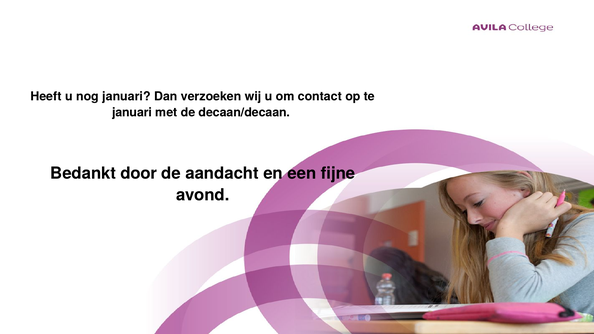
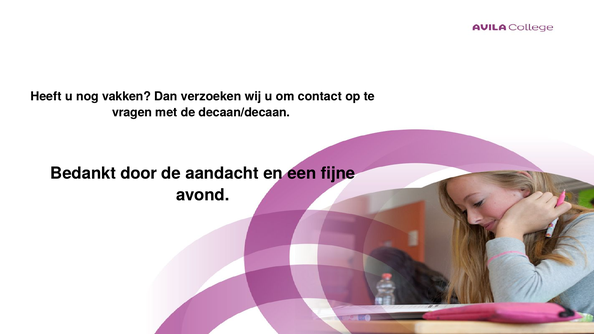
nog januari: januari -> vakken (127, 97)
januari: januari -> vragen (132, 113)
